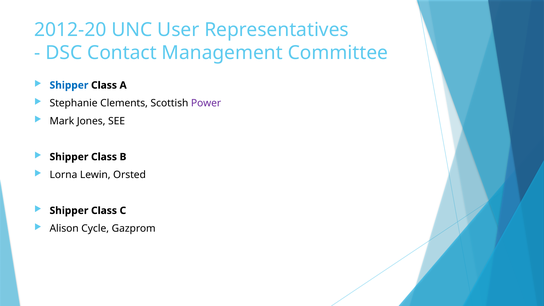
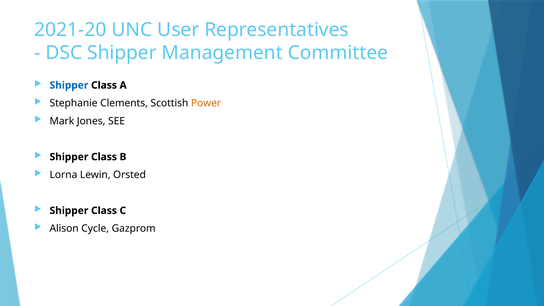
2012-20: 2012-20 -> 2021-20 (70, 30)
DSC Contact: Contact -> Shipper (122, 53)
Power colour: purple -> orange (206, 103)
